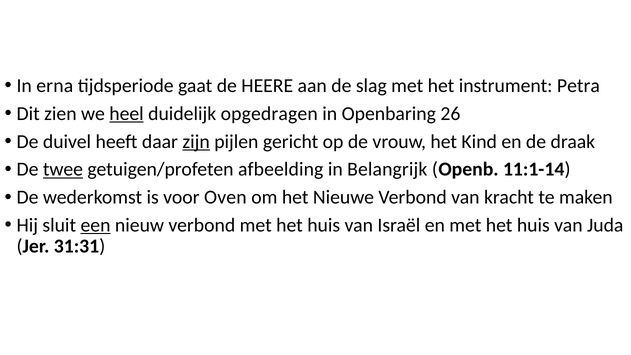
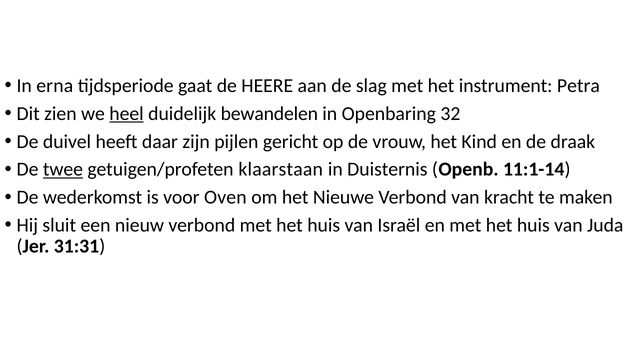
opgedragen: opgedragen -> bewandelen (269, 114)
26: 26 -> 32 (450, 114)
zijn underline: present -> none (196, 141)
afbeelding: afbeelding -> klaarstaan (281, 169)
Belangrijk: Belangrijk -> Duisternis (387, 169)
een underline: present -> none (96, 225)
